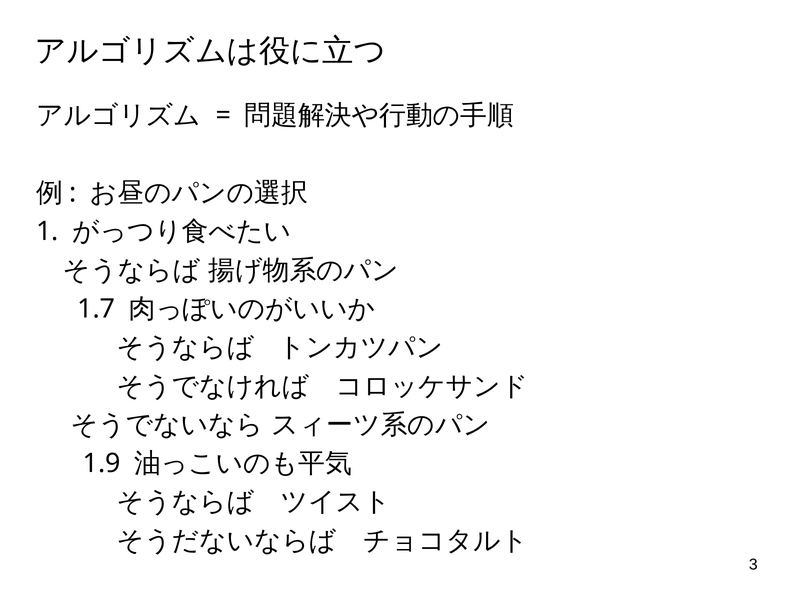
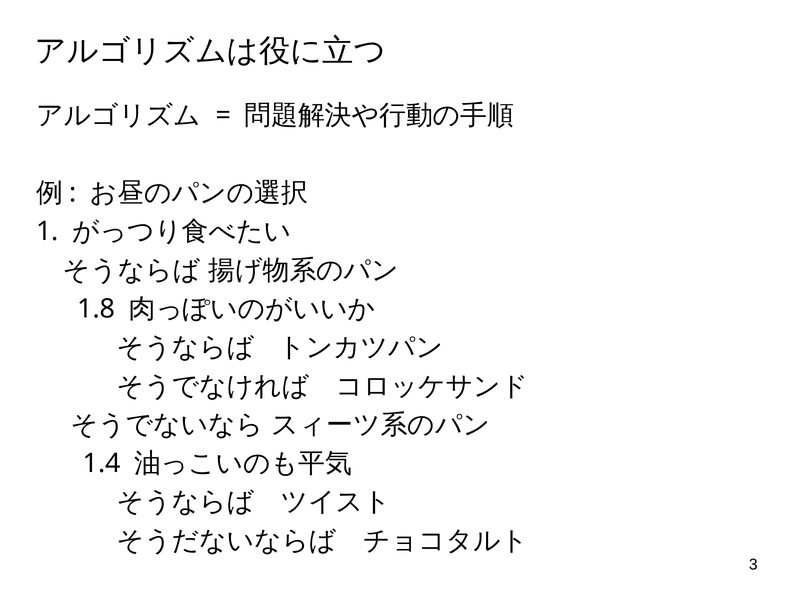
1.7: 1.7 -> 1.8 (96, 309)
1.9: 1.9 -> 1.4 (102, 464)
